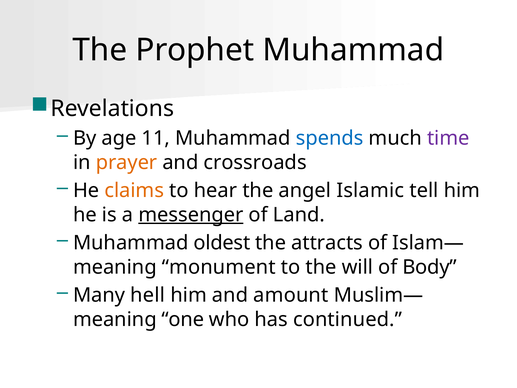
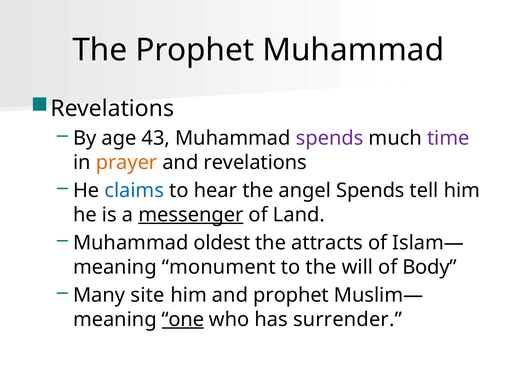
11: 11 -> 43 (156, 138)
spends colour: blue -> purple (330, 138)
and crossroads: crossroads -> revelations (255, 162)
claims colour: orange -> blue (134, 190)
angel Islamic: Islamic -> Spends (370, 190)
hell: hell -> site (148, 295)
and amount: amount -> prophet (291, 295)
one underline: none -> present (183, 319)
continued: continued -> surrender (347, 319)
